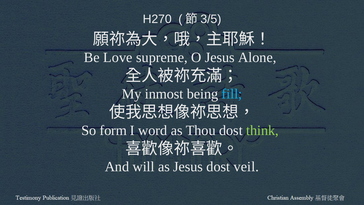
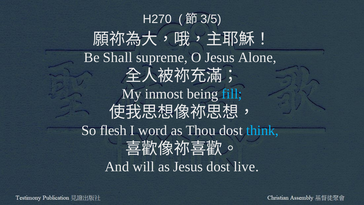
Love: Love -> Shall (118, 57)
form: form -> flesh (113, 130)
think colour: light green -> light blue (262, 130)
veil: veil -> live (246, 167)
